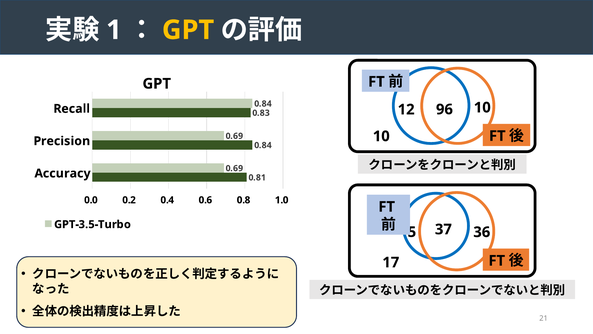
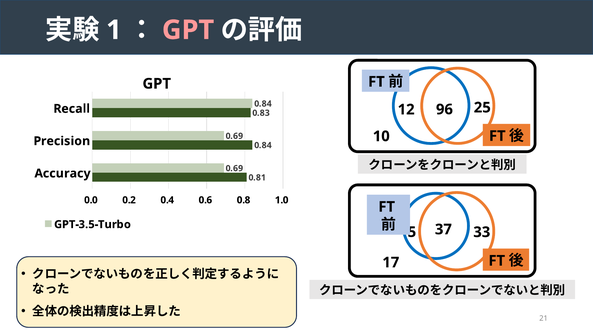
GPT colour: yellow -> pink (188, 30)
96 10: 10 -> 25 (482, 107)
36: 36 -> 33 (482, 232)
